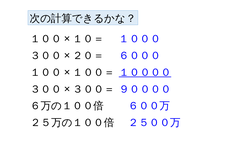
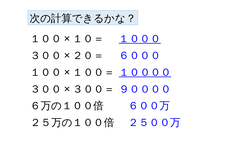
１０００ underline: none -> present (140, 39)
